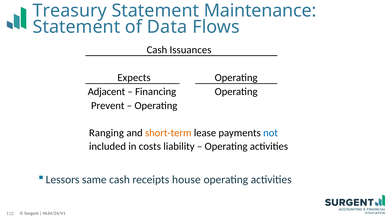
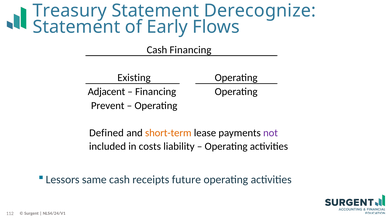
Maintenance: Maintenance -> Derecognize (260, 11)
Data: Data -> Early (167, 27)
Cash Issuances: Issuances -> Financing (190, 50)
Expects: Expects -> Existing (134, 78)
Ranging: Ranging -> Defined (106, 133)
not colour: blue -> purple (270, 133)
house: house -> future (186, 179)
